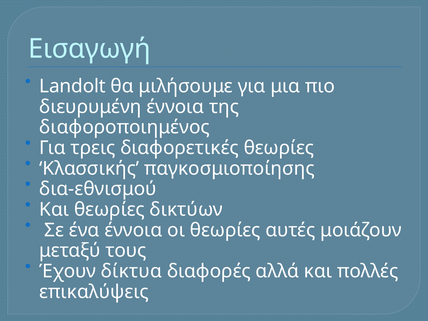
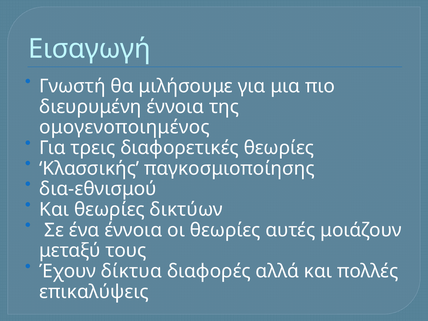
Landolt: Landolt -> Γνωστή (72, 86)
διαφοροποιημένος: διαφοροποιημένος -> ομογενοποιημένος (124, 127)
